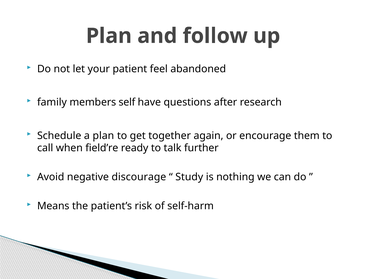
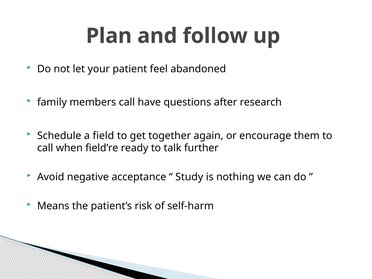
members self: self -> call (127, 102)
a plan: plan -> field (103, 136)
discourage: discourage -> acceptance (139, 177)
